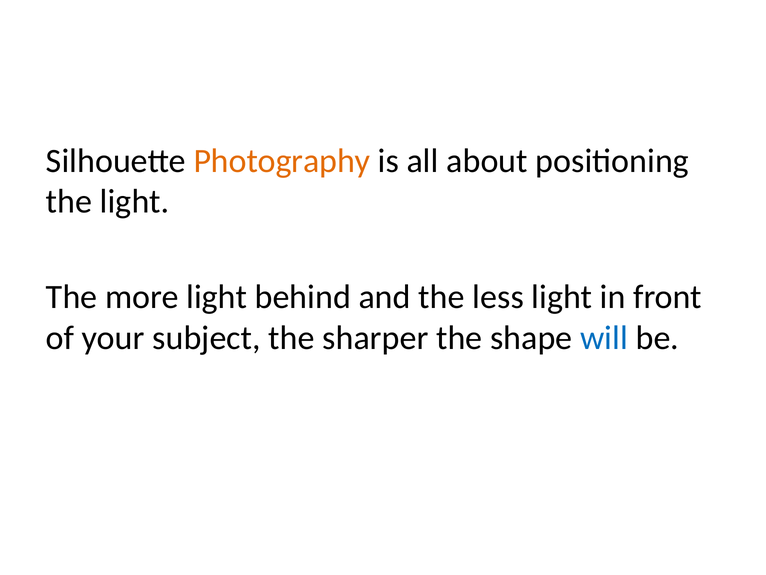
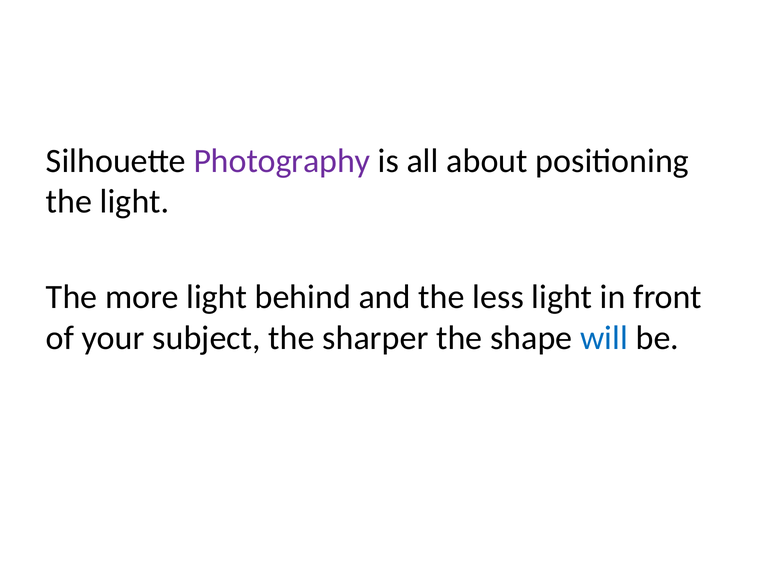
Photography colour: orange -> purple (282, 161)
